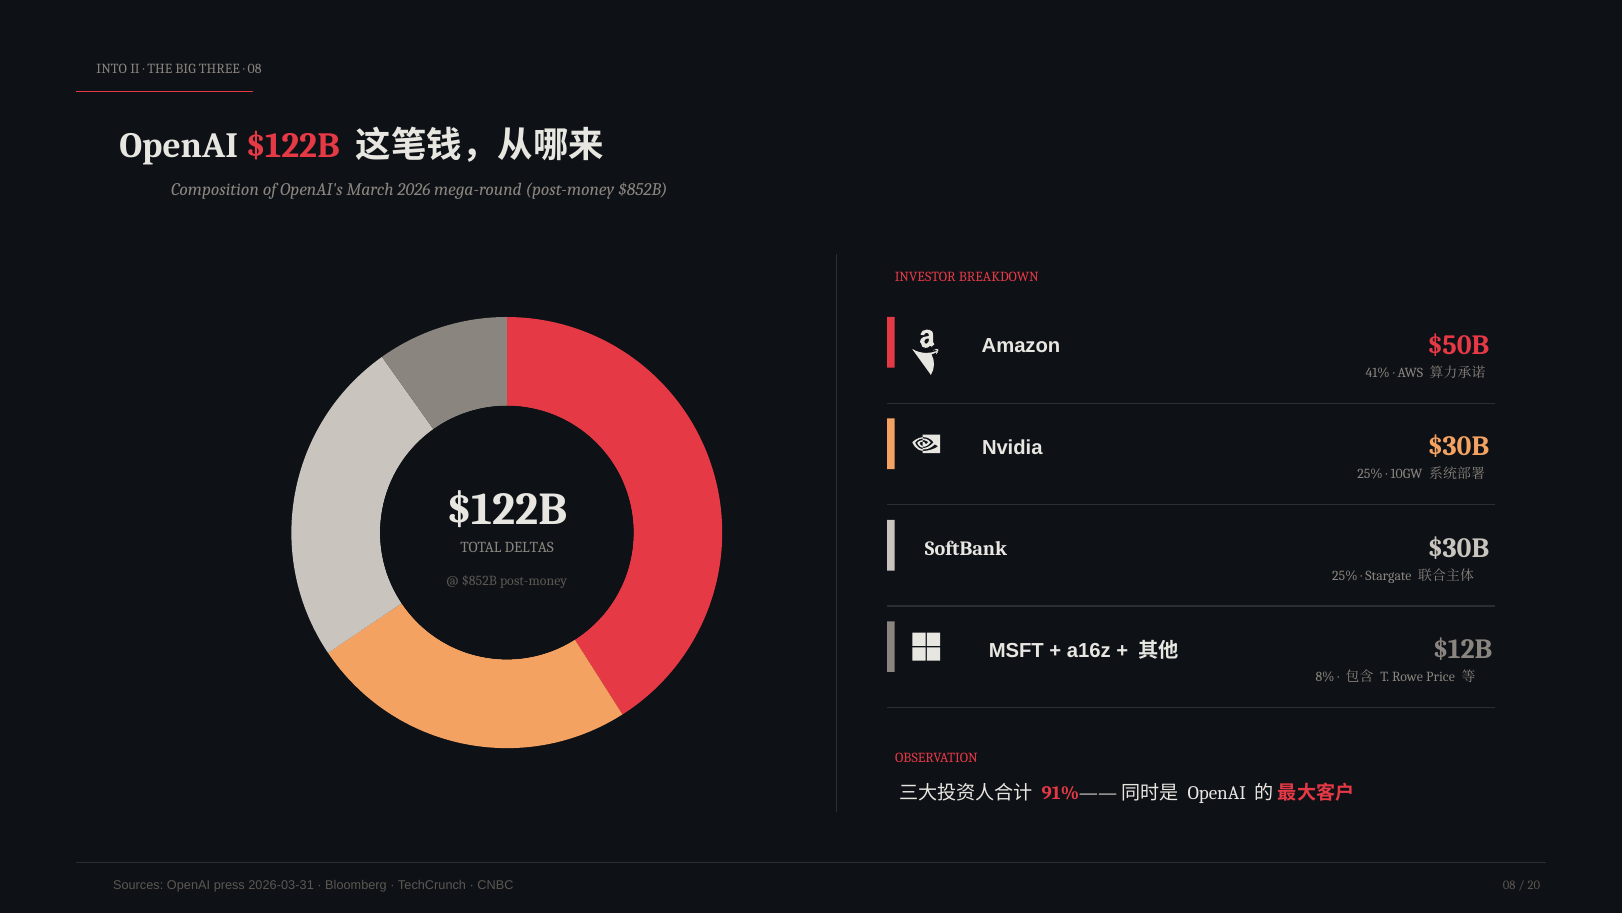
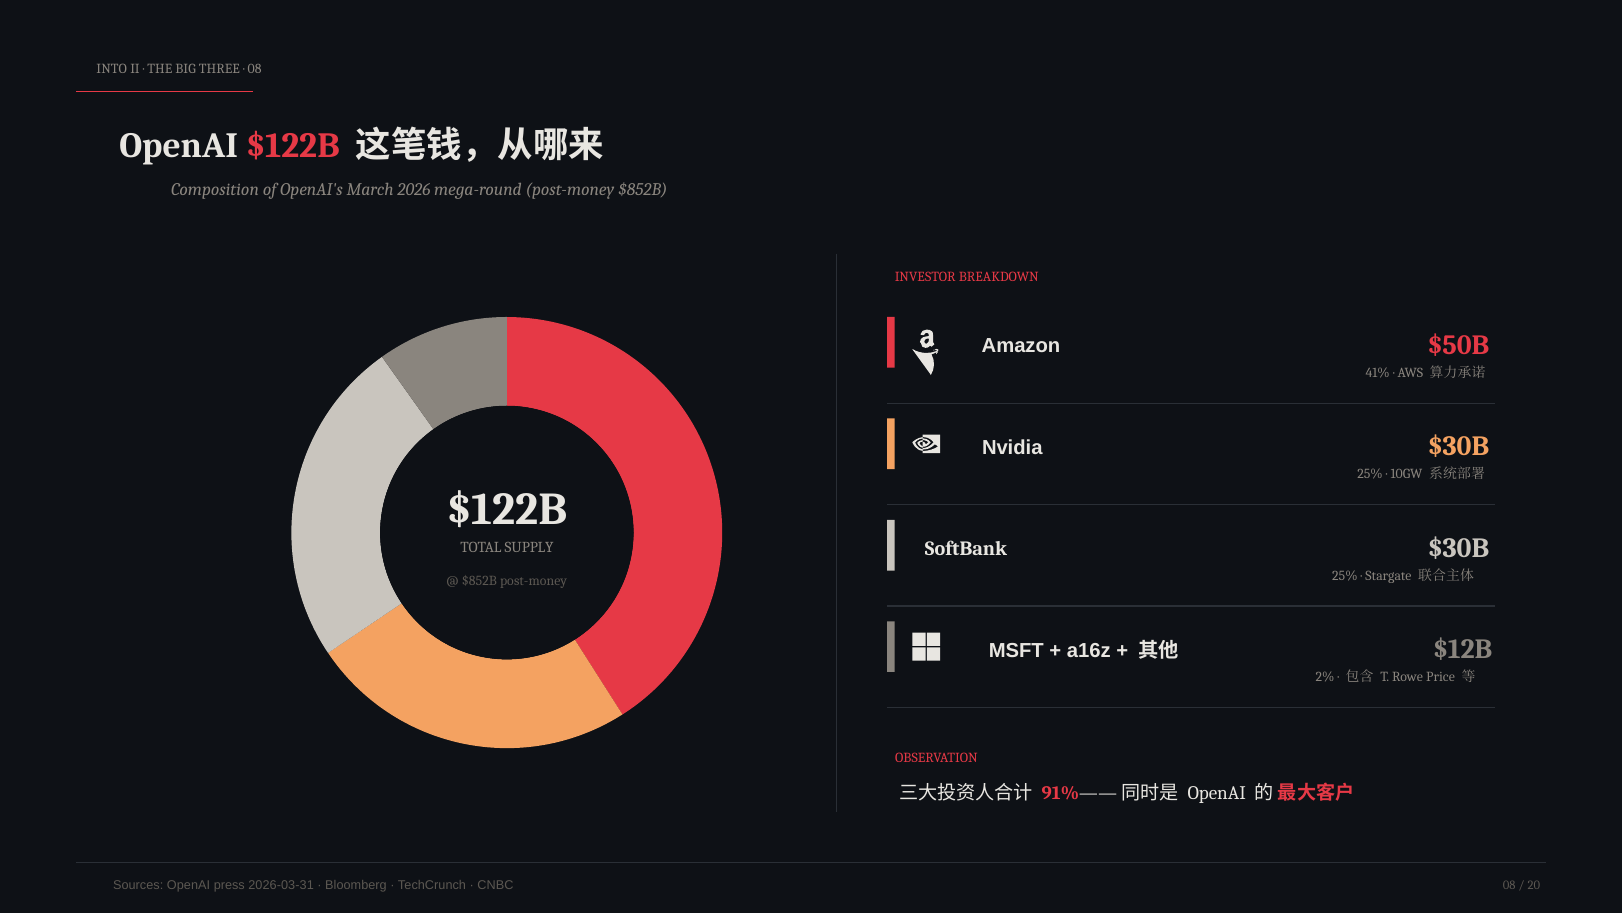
DELTAS: DELTAS -> SUPPLY (529, 547)
8%: 8% -> 2% (1325, 677)
